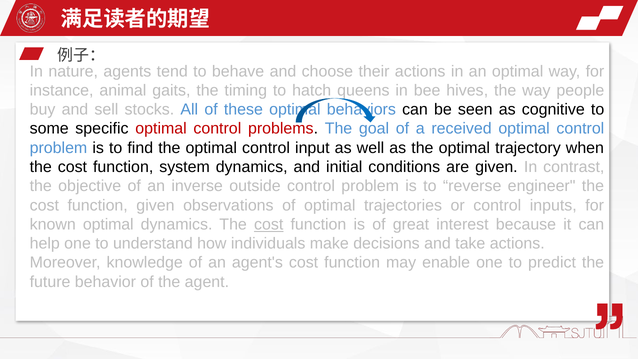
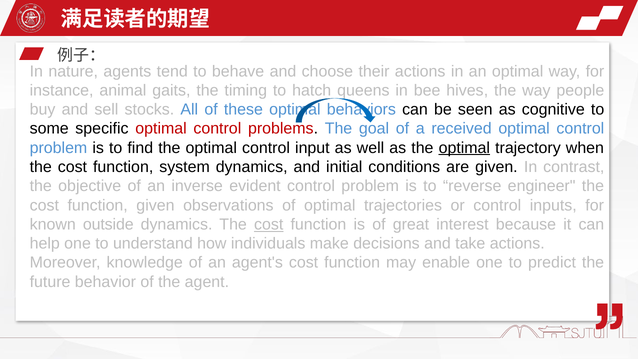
optimal underline: none -> present (464, 148)
outside: outside -> evident (255, 186)
known optimal: optimal -> outside (108, 224)
